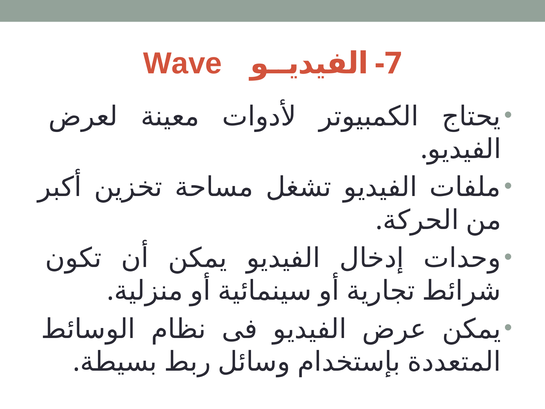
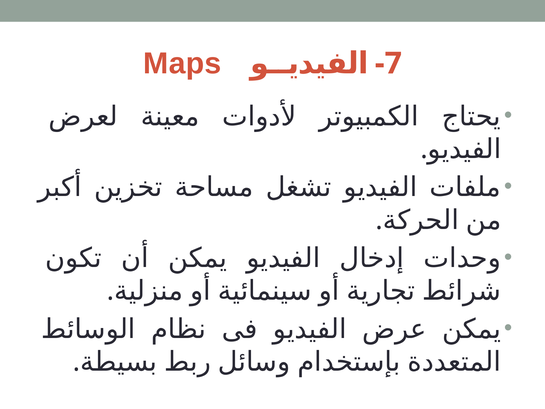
Wave: Wave -> Maps (182, 63)
